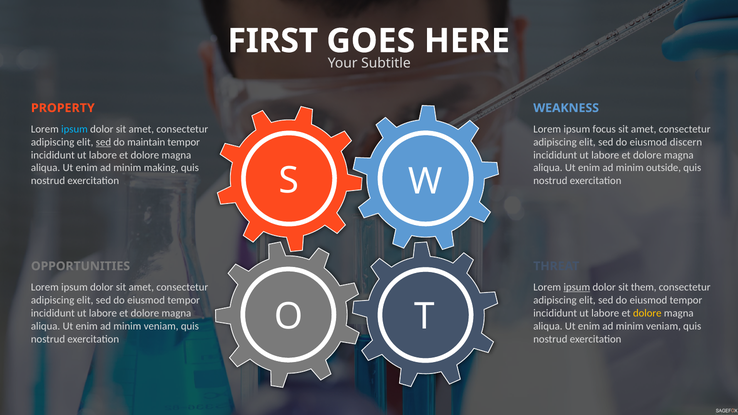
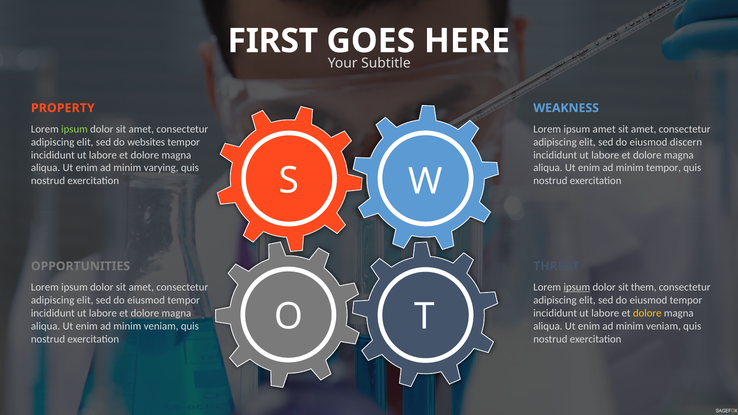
ipsum colour: light blue -> light green (74, 129)
ipsum focus: focus -> amet (604, 129)
sed underline: present -> none (103, 142)
maintain: maintain -> websites (146, 142)
making: making -> varying (161, 168)
minim outside: outside -> tempor (664, 168)
